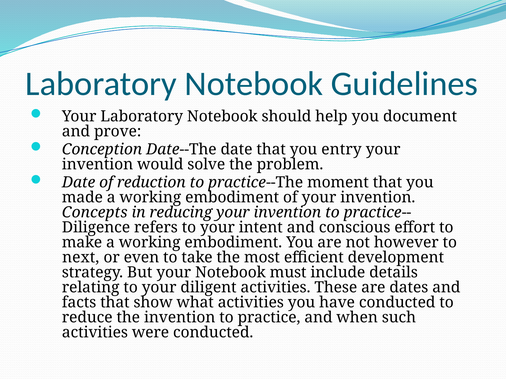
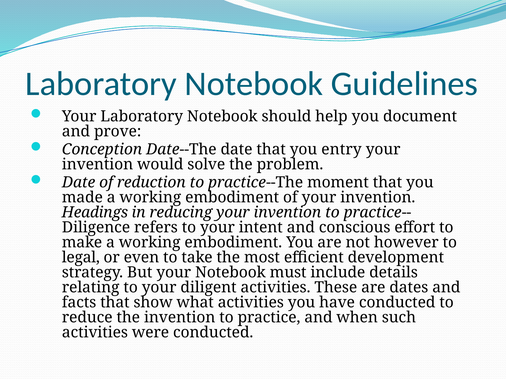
Concepts: Concepts -> Headings (95, 213)
next: next -> legal (81, 258)
